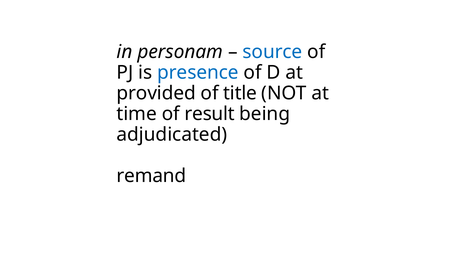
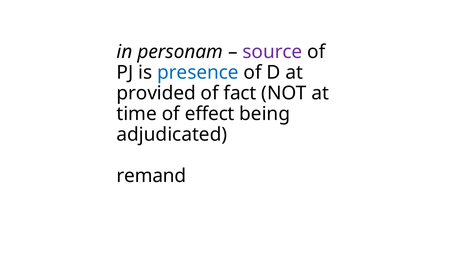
source colour: blue -> purple (272, 52)
title: title -> fact (240, 93)
result: result -> effect (210, 114)
